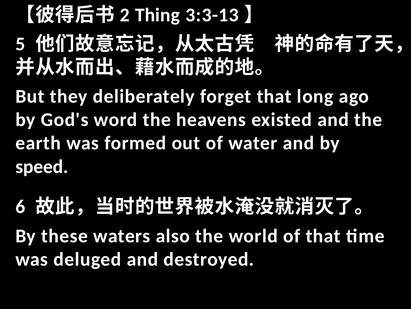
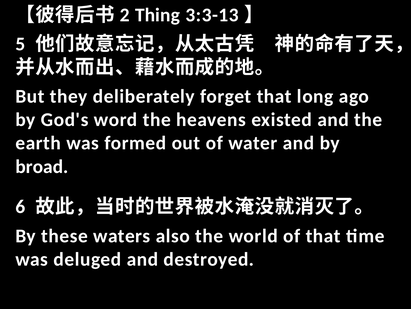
speed: speed -> broad (42, 166)
